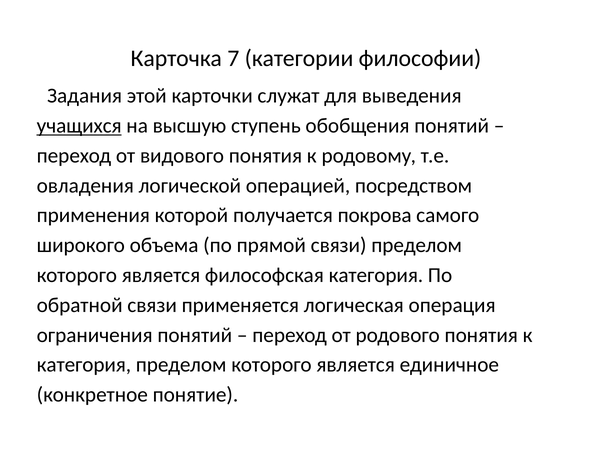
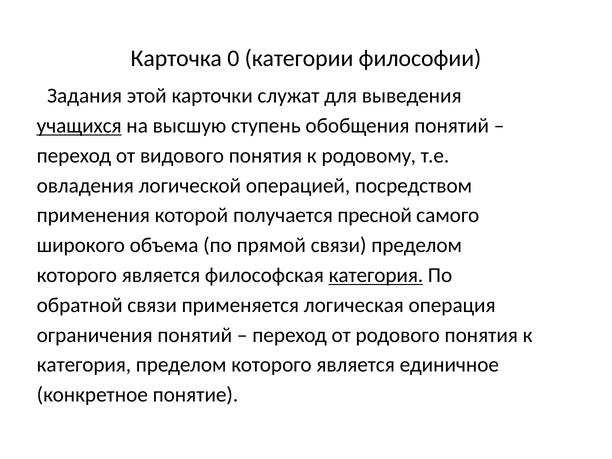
7: 7 -> 0 (233, 58)
покрова: покрова -> пресной (375, 215)
категория underline: none -> present (376, 275)
